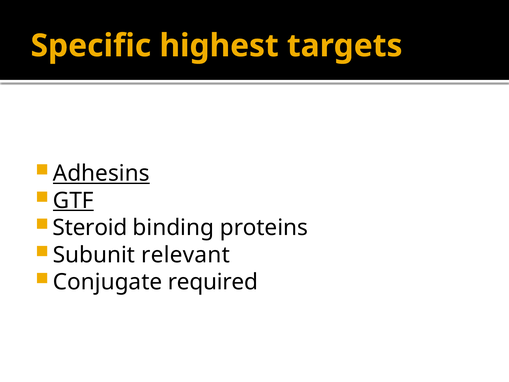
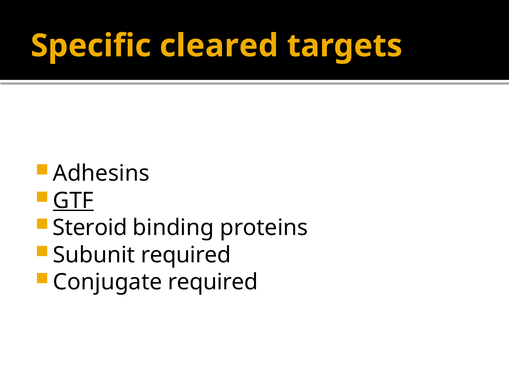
highest: highest -> cleared (219, 46)
Adhesins underline: present -> none (101, 173)
Subunit relevant: relevant -> required (186, 255)
